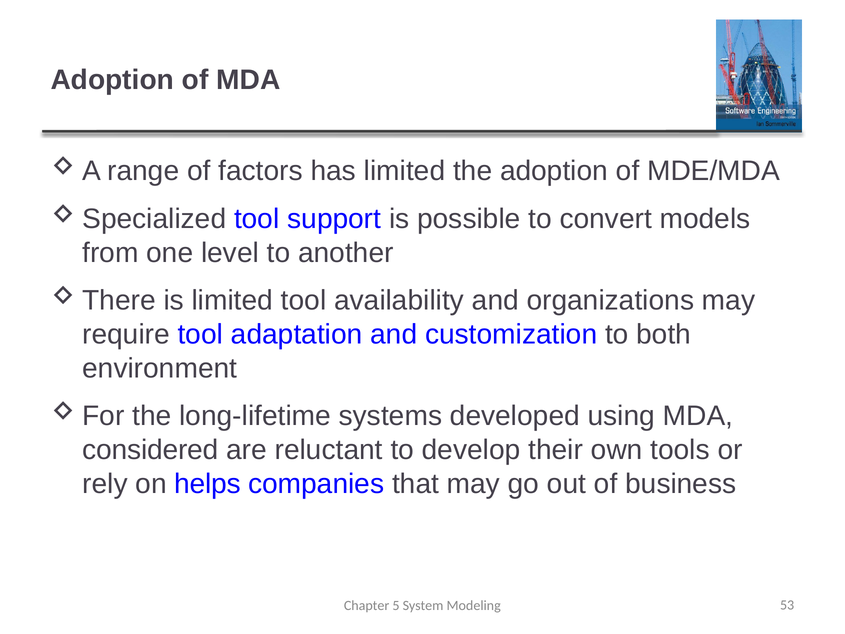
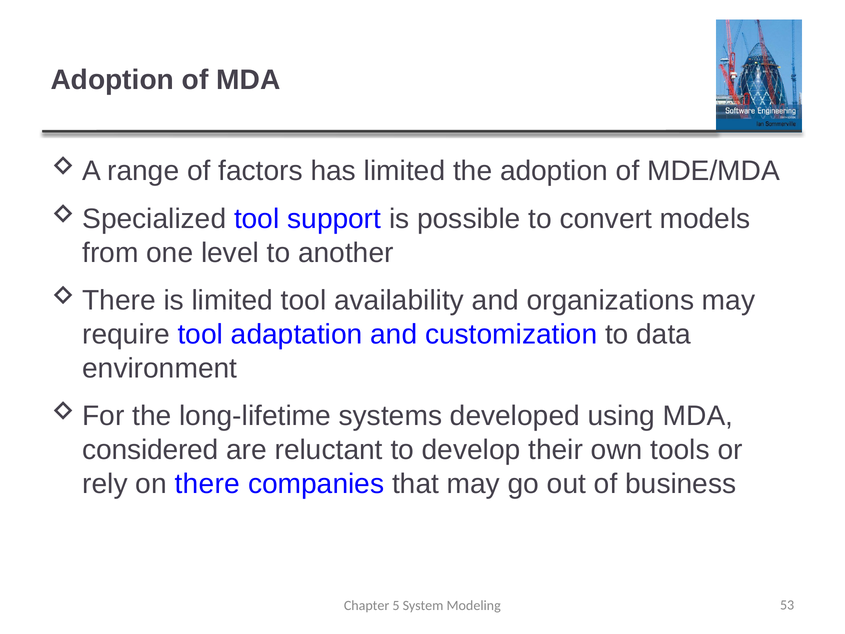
both: both -> data (664, 334)
helps: helps -> there (207, 484)
